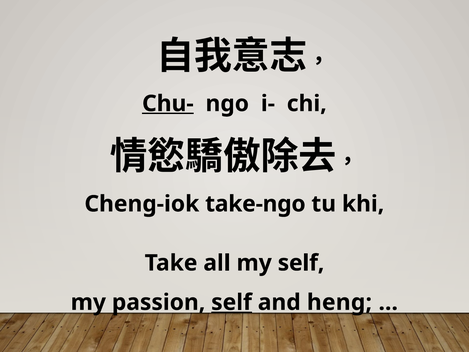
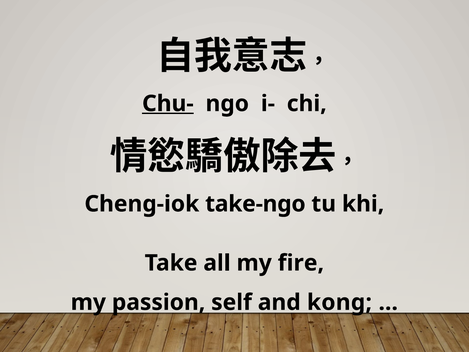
my self: self -> fire (301, 263)
self underline: present -> none (232, 302)
heng: heng -> kong (339, 302)
